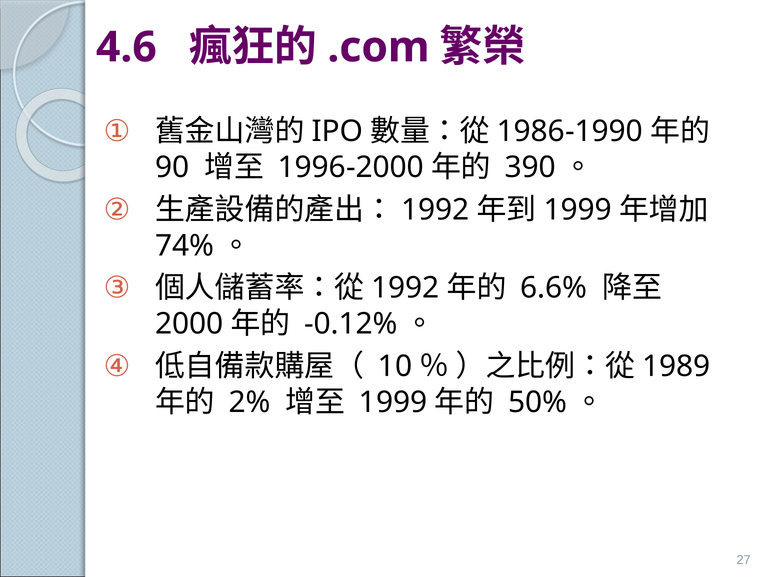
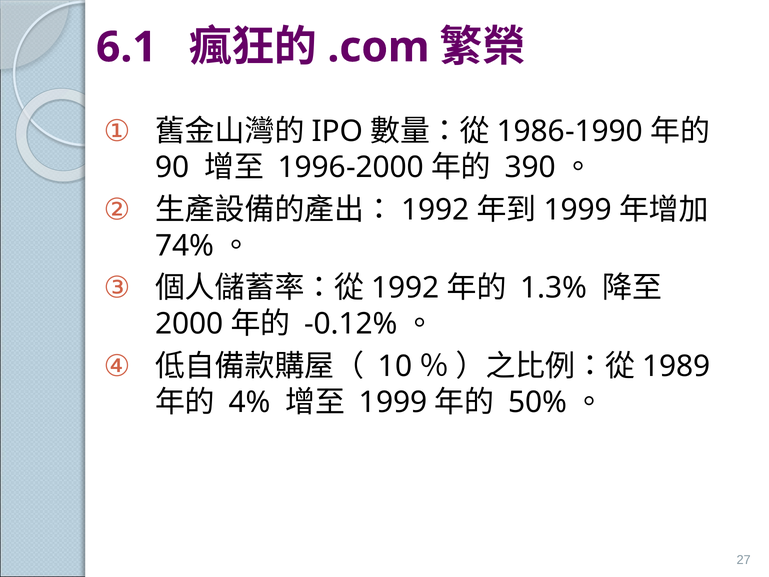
4.6: 4.6 -> 6.1 (126, 47)
6.6%: 6.6% -> 1.3% (554, 288)
2%: 2% -> 4% (250, 402)
